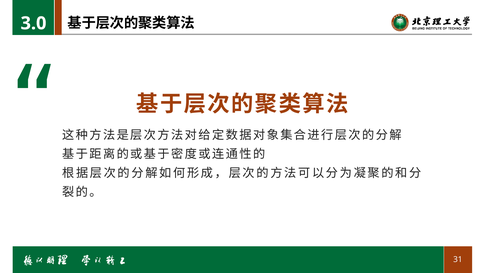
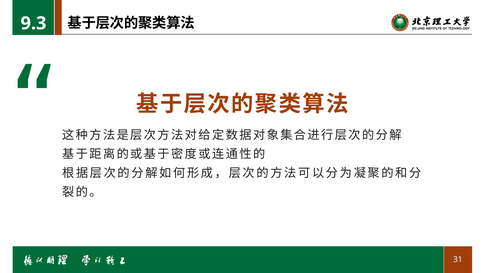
3.0: 3.0 -> 9.3 (33, 23)
